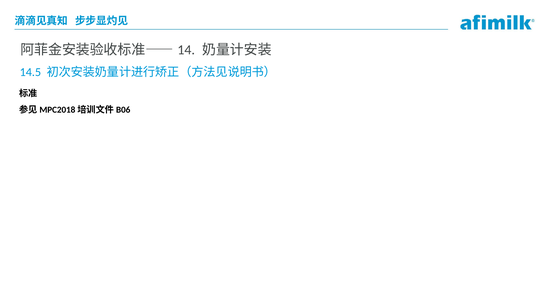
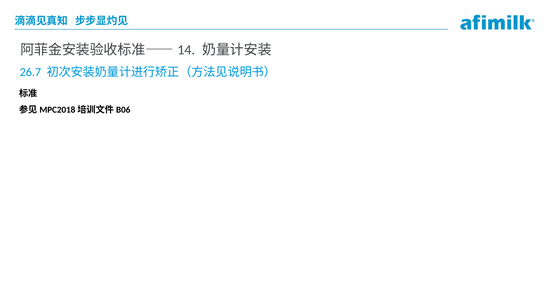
14.5: 14.5 -> 26.7 (30, 72)
